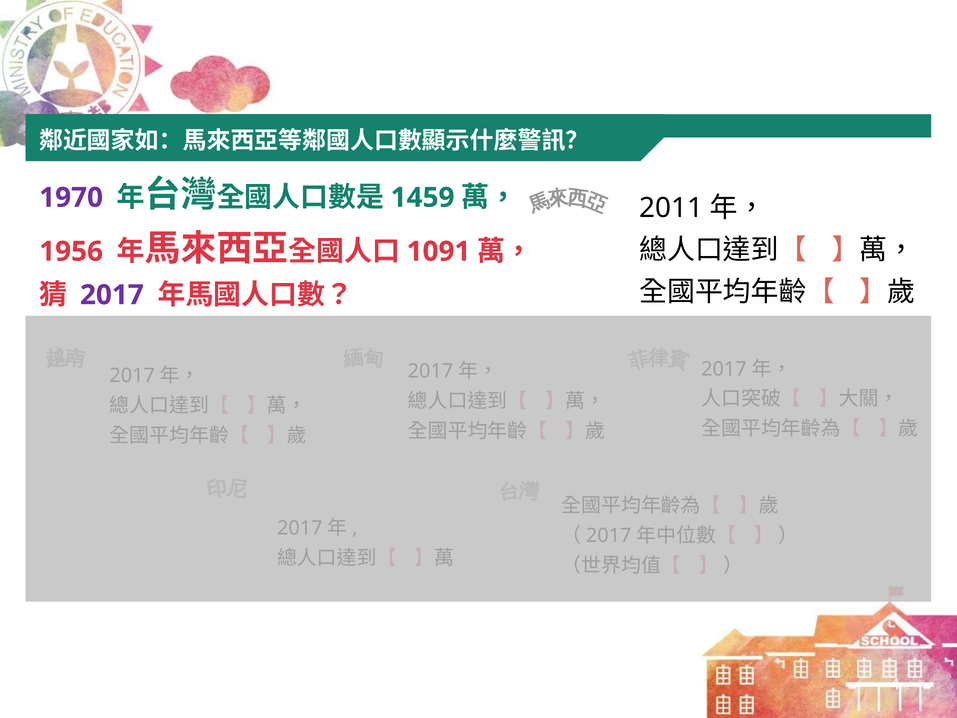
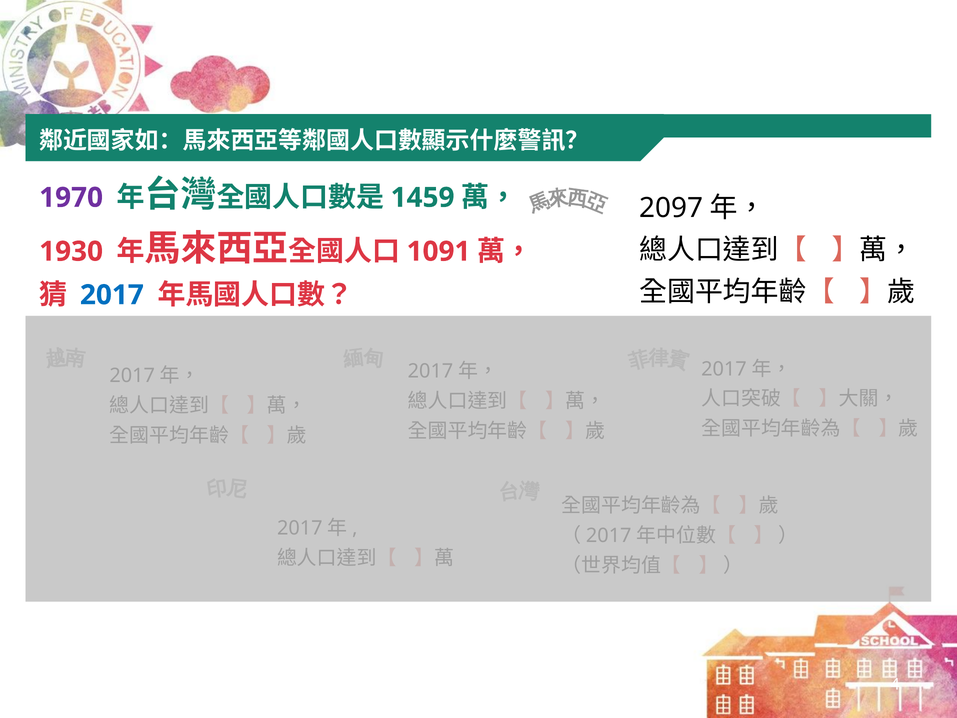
2011: 2011 -> 2097 (671, 208)
1956: 1956 -> 1930 (71, 251)
2017 colour: purple -> blue (112, 295)
